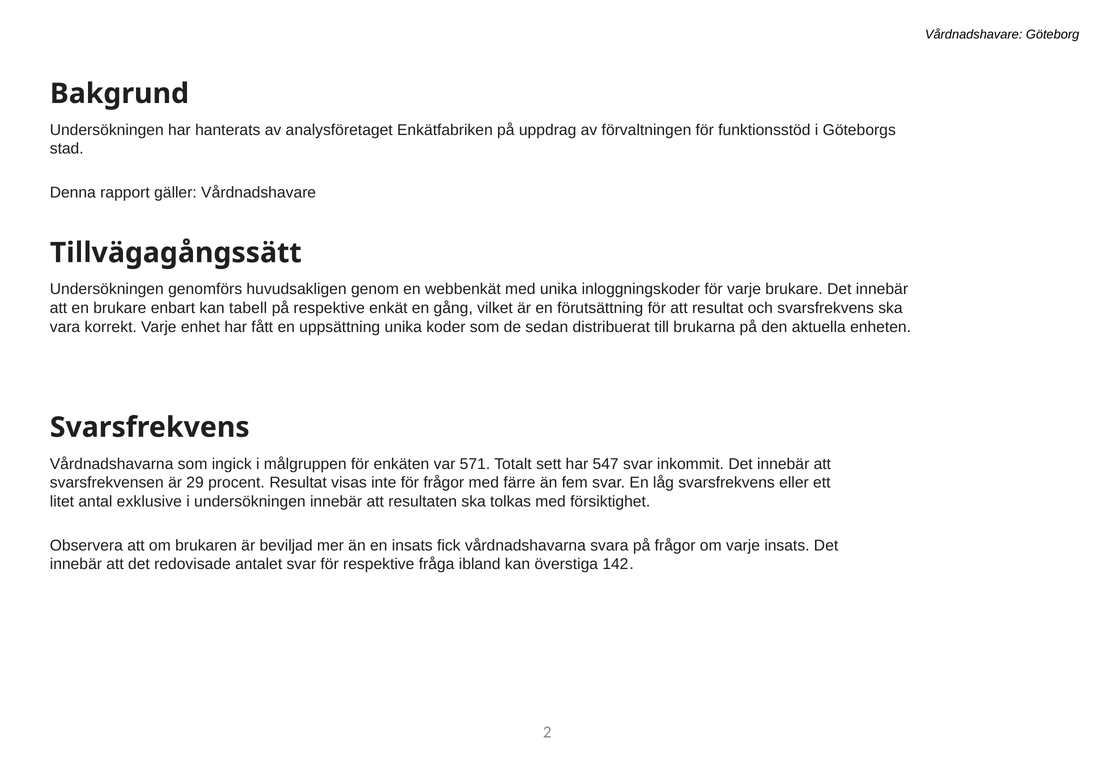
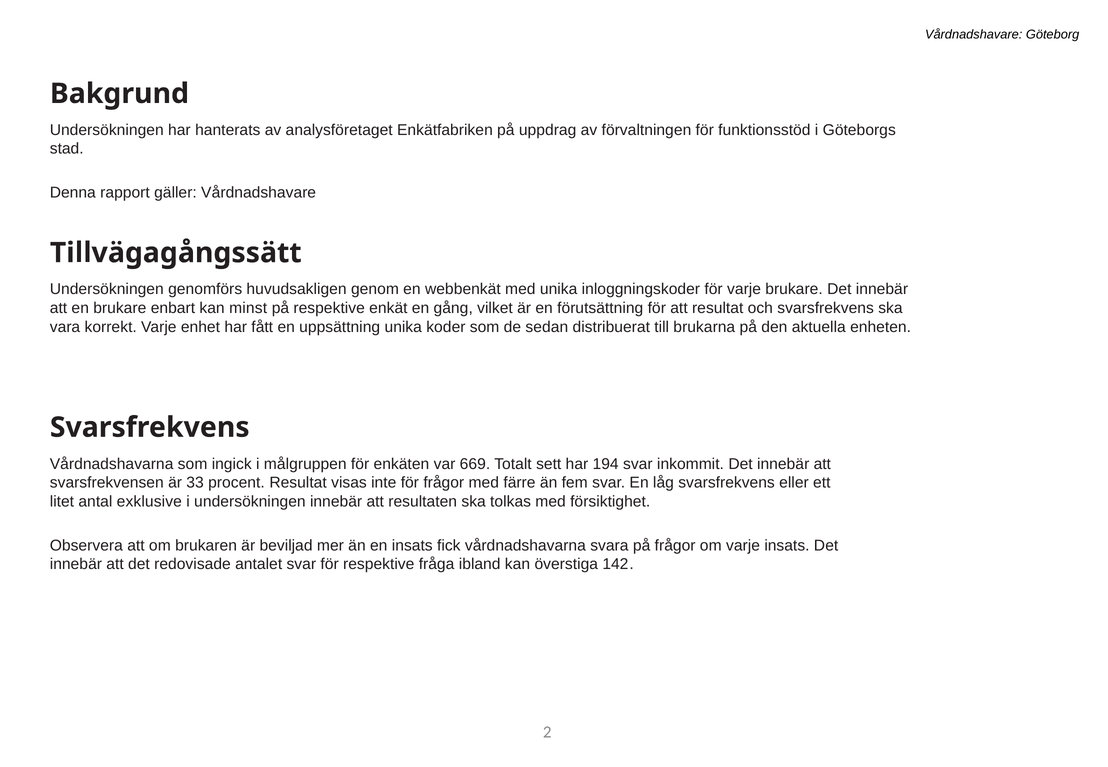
tabell: tabell -> minst (248, 308)
571: 571 -> 669 (475, 464)
547: 547 -> 194 (606, 464)
29: 29 -> 33 (195, 483)
